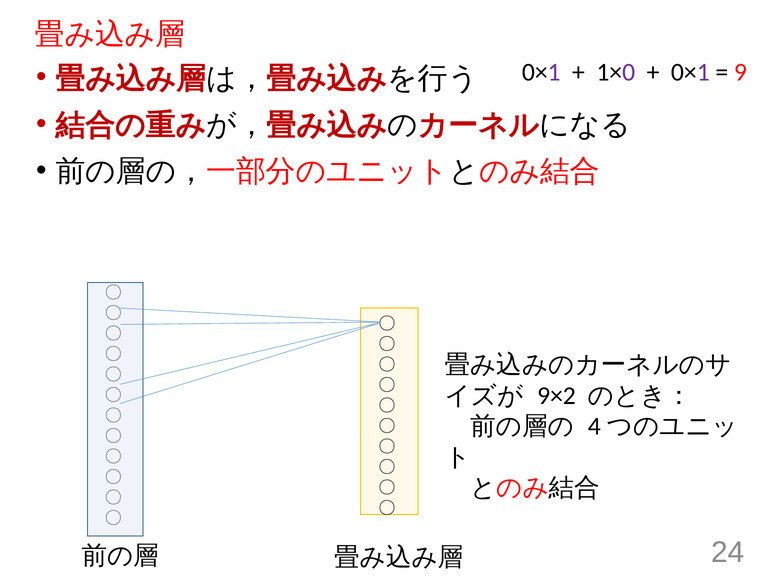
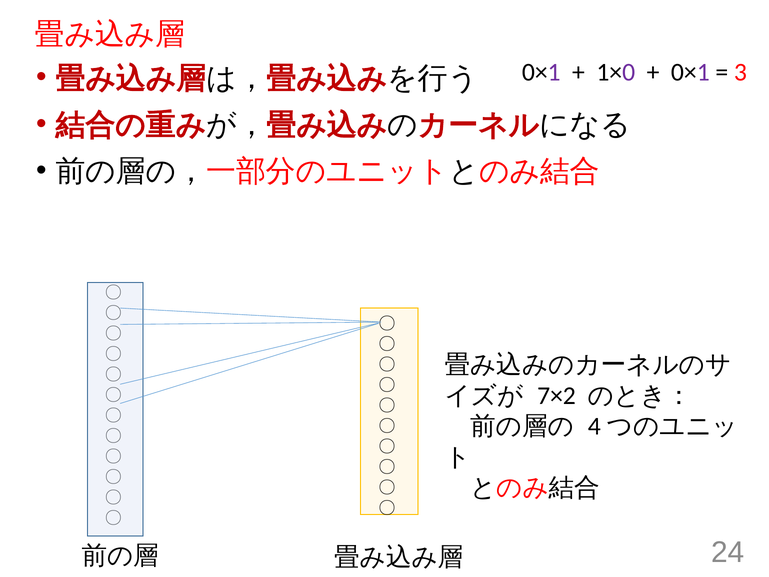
9: 9 -> 3 (740, 72)
9×2: 9×2 -> 7×2 (557, 396)
